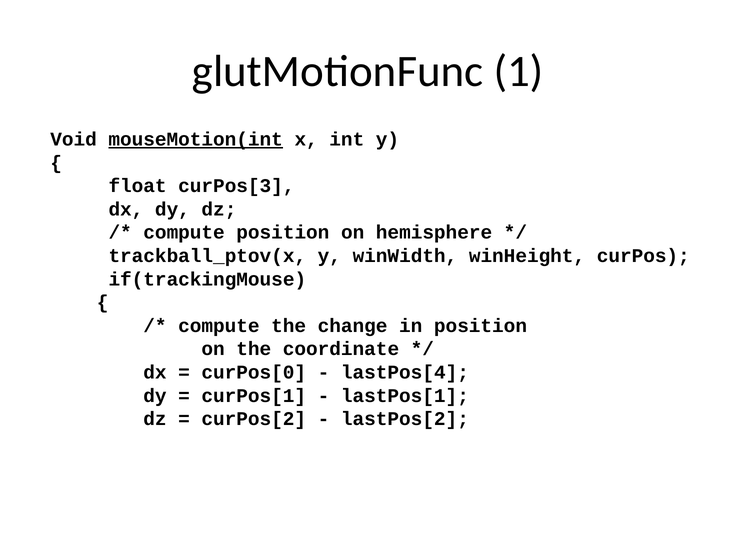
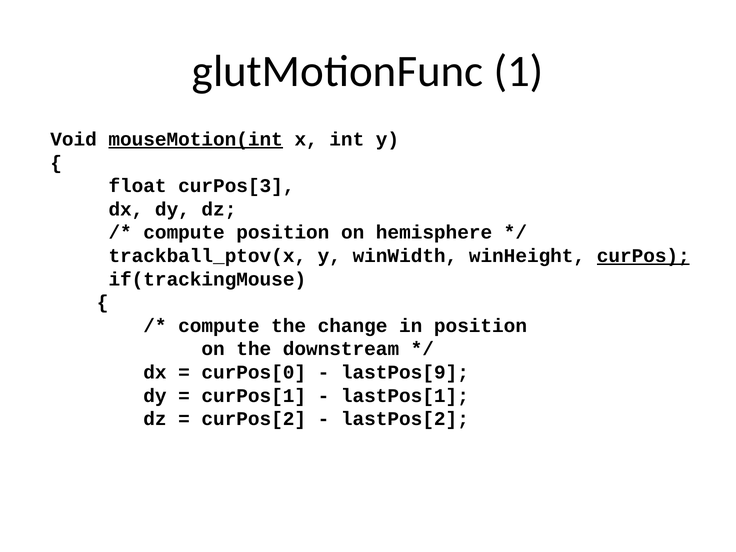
curPos underline: none -> present (643, 256)
coordinate: coordinate -> downstream (341, 349)
lastPos[4: lastPos[4 -> lastPos[9 (405, 372)
